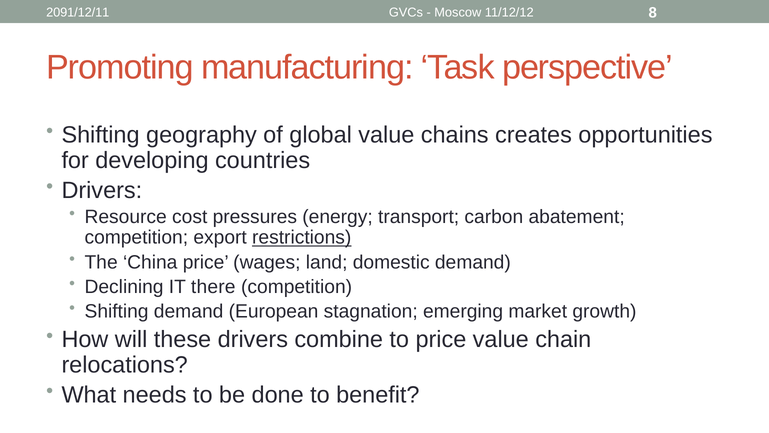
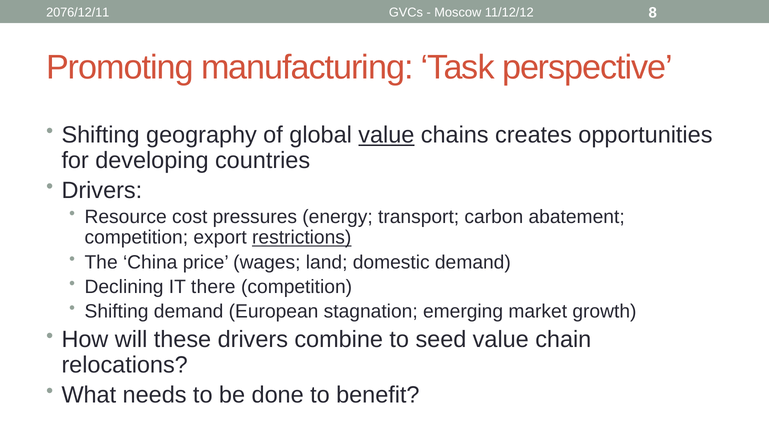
2091/12/11: 2091/12/11 -> 2076/12/11 (78, 12)
value underline: none -> present (386, 135)
to price: price -> seed (441, 339)
